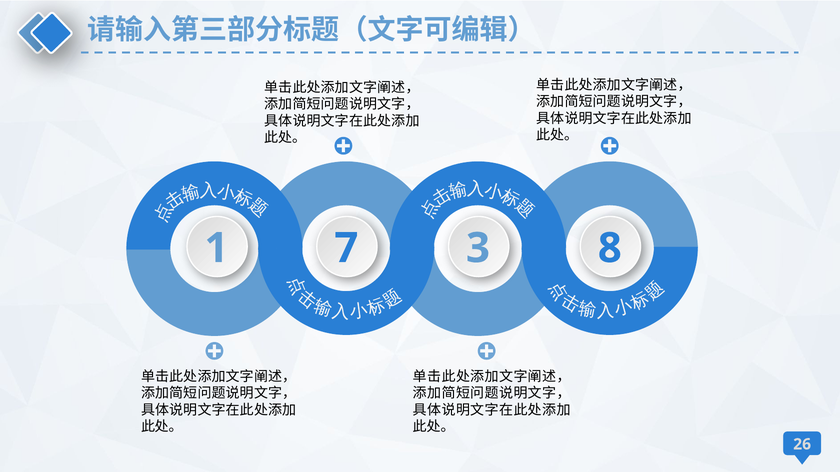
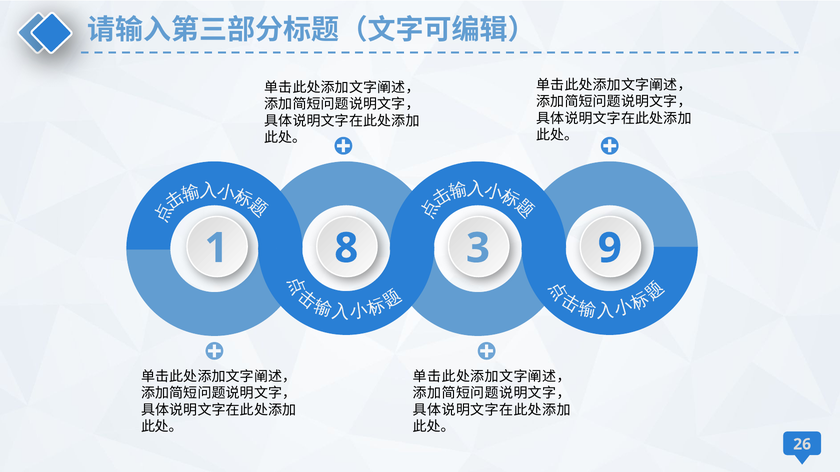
7: 7 -> 8 (346, 249)
8: 8 -> 9 (610, 249)
